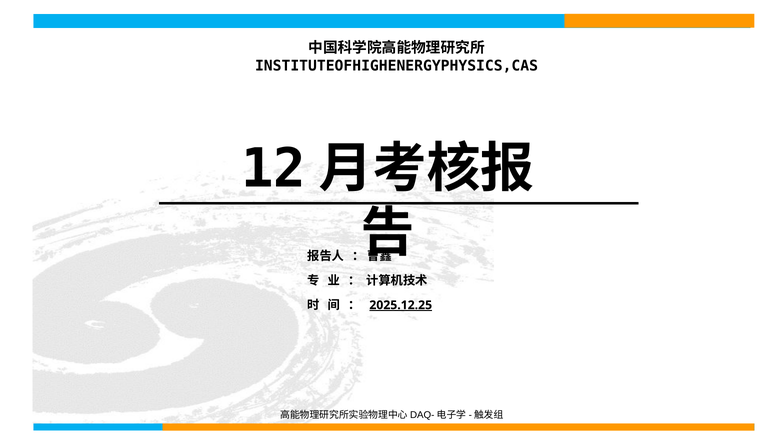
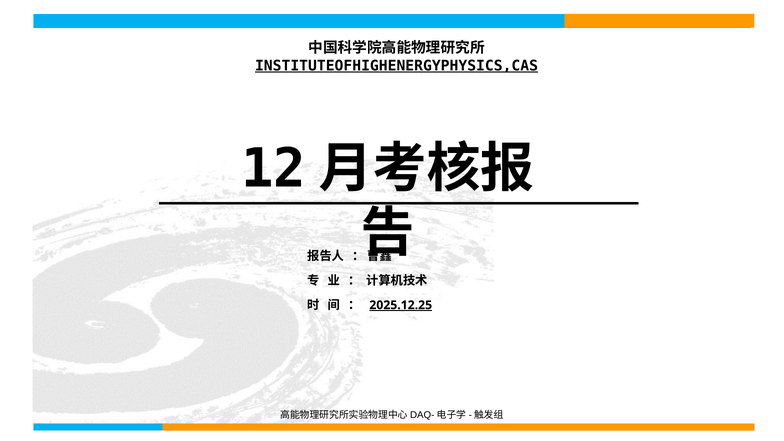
INSTITUTEOFHIGHENERGYPHYSICS,CAS underline: none -> present (397, 66)
